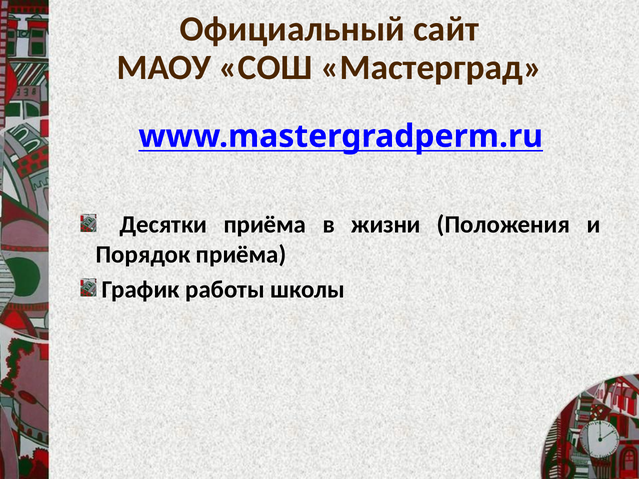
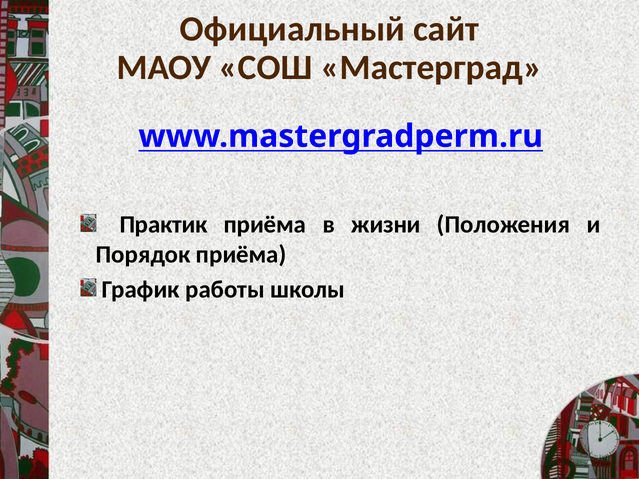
Десятки: Десятки -> Практик (163, 225)
